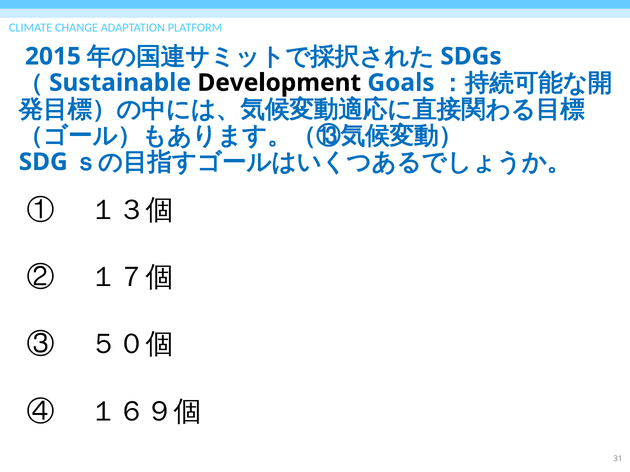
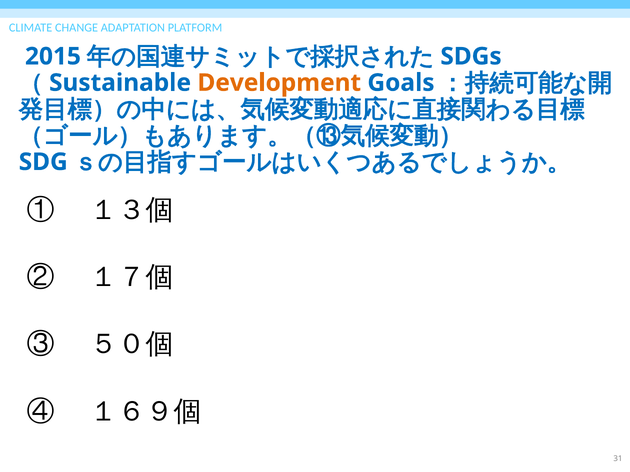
Development colour: black -> orange (279, 83)
